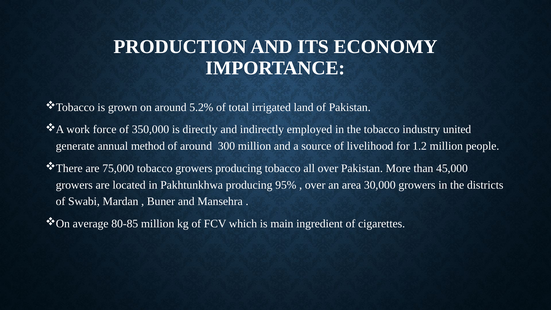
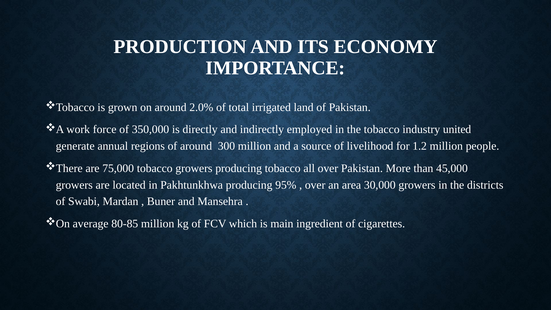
5.2%: 5.2% -> 2.0% (201, 107)
method: method -> regions (148, 146)
